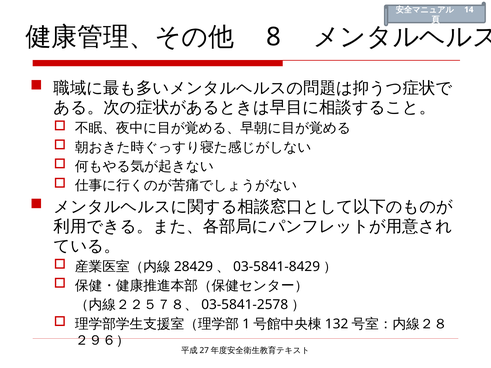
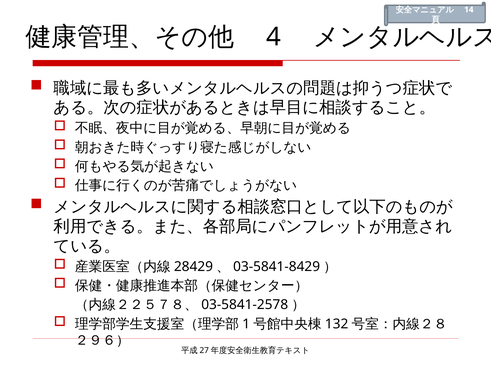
8: 8 -> 4 (274, 37)
